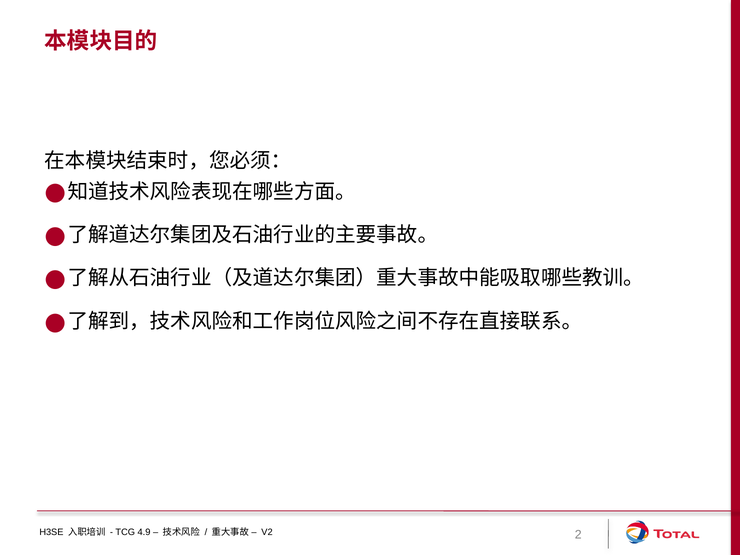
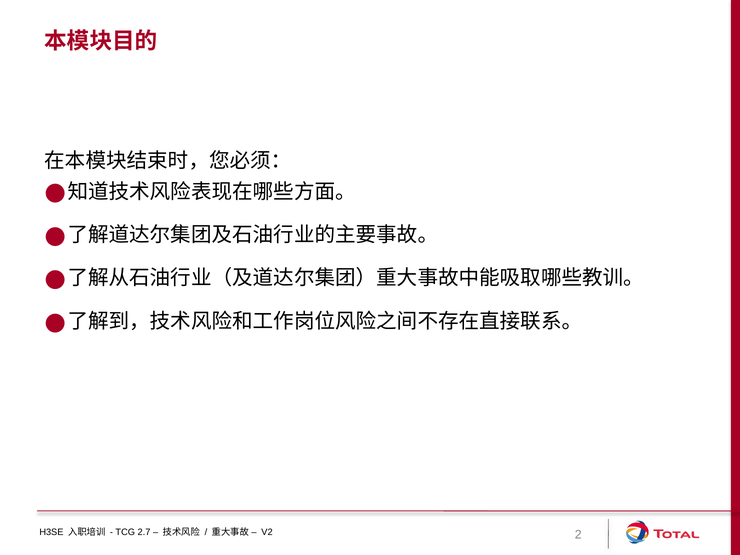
4.9: 4.9 -> 2.7 (144, 532)
